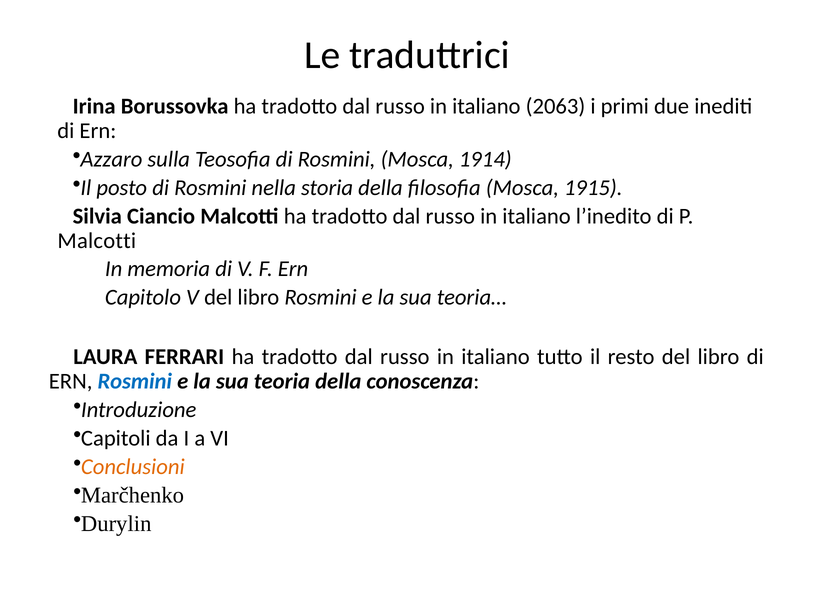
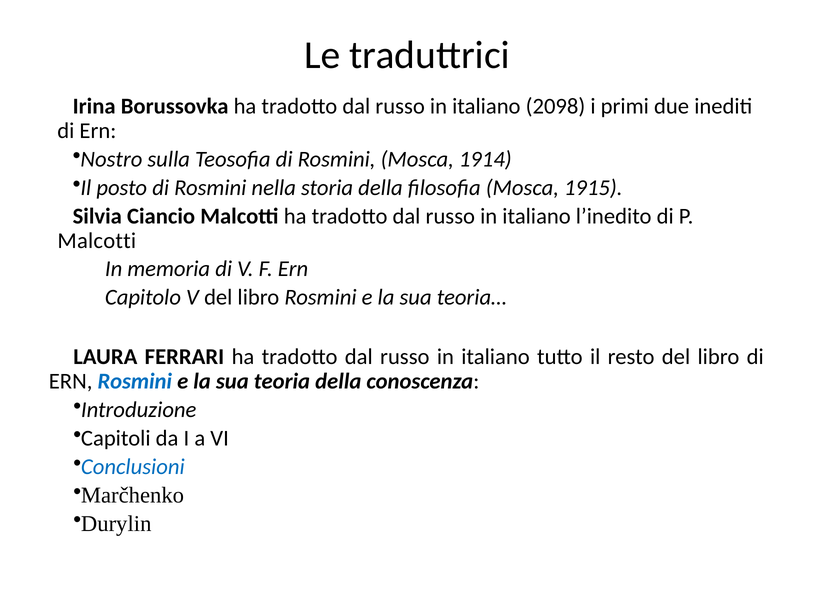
2063: 2063 -> 2098 (555, 107)
Azzaro: Azzaro -> Nostro (111, 159)
Conclusioni colour: orange -> blue (133, 467)
